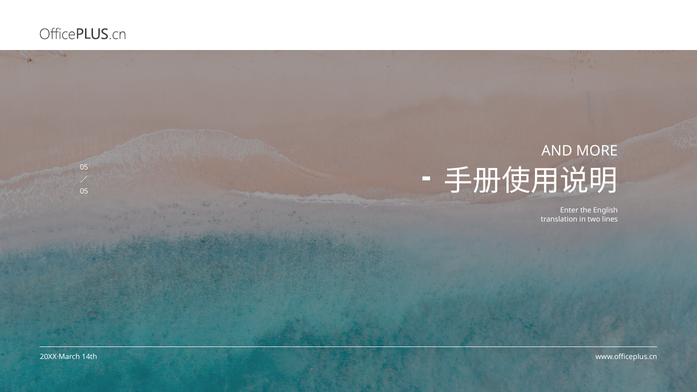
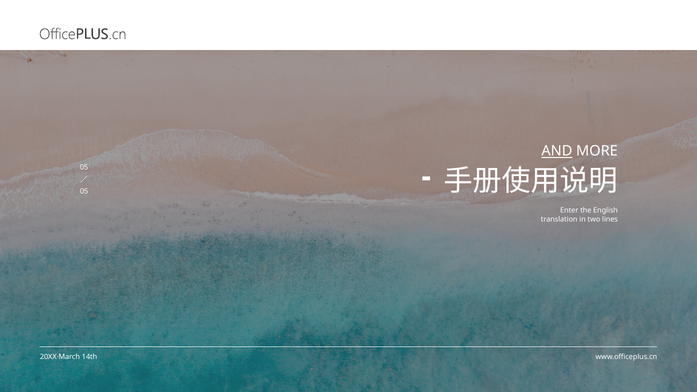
AND underline: none -> present (557, 151)
